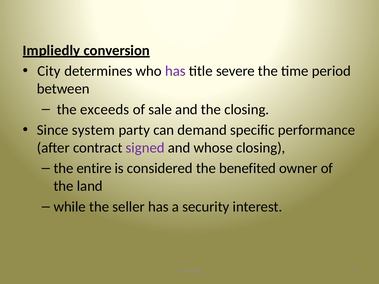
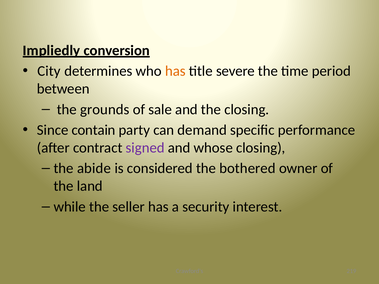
has colour: purple -> orange (175, 71)
exceeds: exceeds -> grounds (105, 110)
system: system -> contain (94, 130)
entire: entire -> abide (94, 169)
benefited: benefited -> bothered (247, 169)
